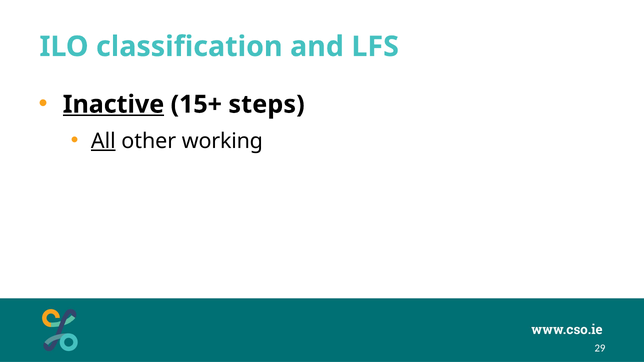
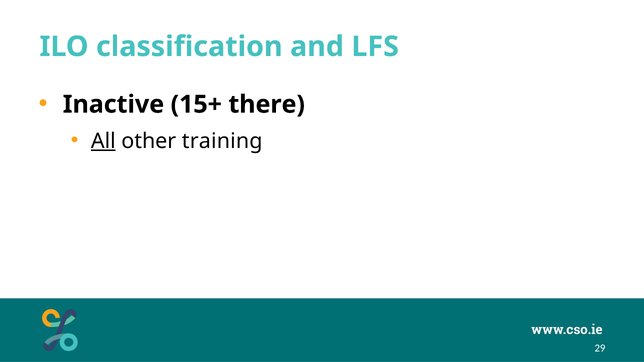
Inactive underline: present -> none (113, 104)
steps: steps -> there (267, 104)
working: working -> training (222, 141)
